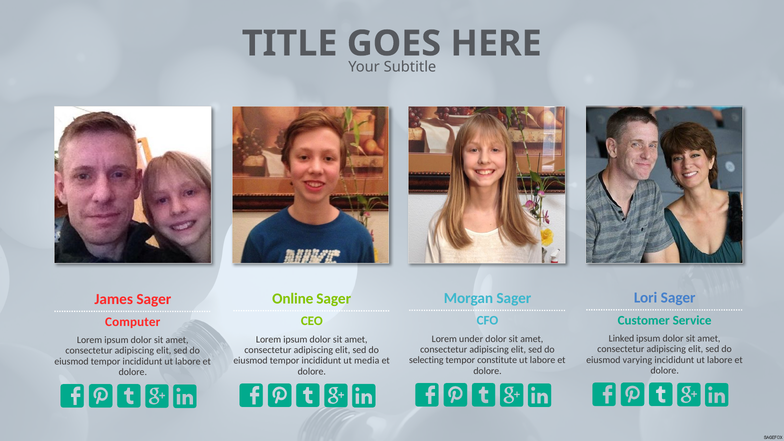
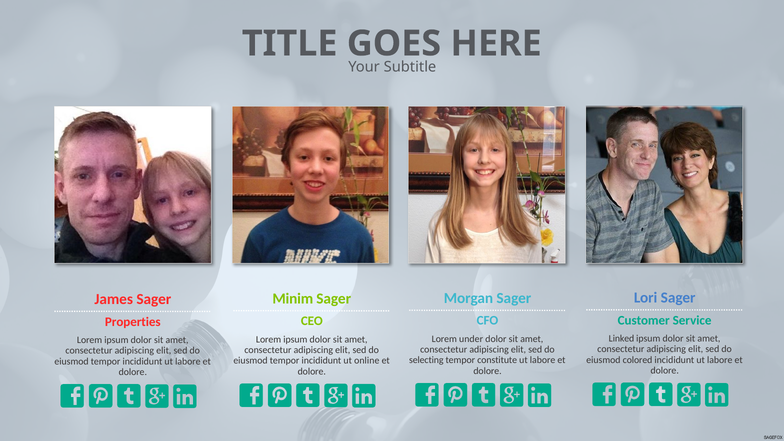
Online: Online -> Minim (293, 299)
Computer: Computer -> Properties (133, 322)
varying: varying -> colored (638, 360)
media: media -> online (367, 361)
